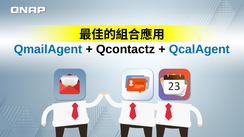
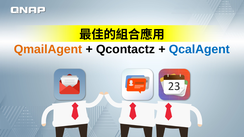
QmailAgent colour: blue -> orange (48, 49)
